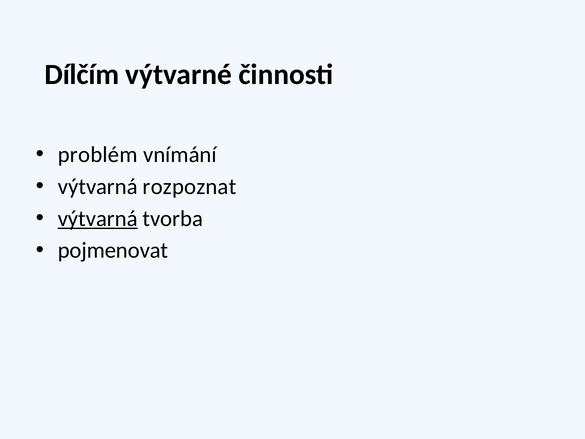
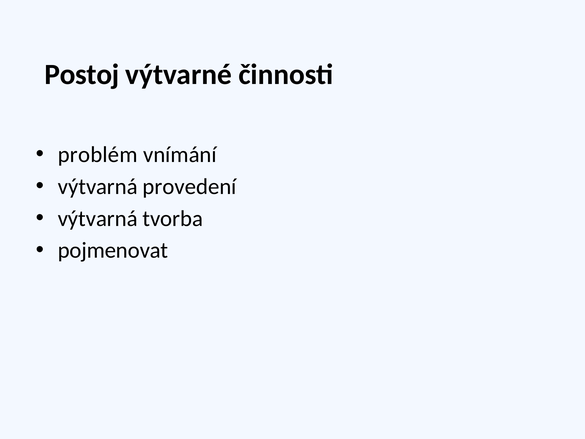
Dílčím: Dílčím -> Postoj (82, 75)
rozpoznat: rozpoznat -> provedení (190, 187)
výtvarná underline: present -> none (98, 218)
